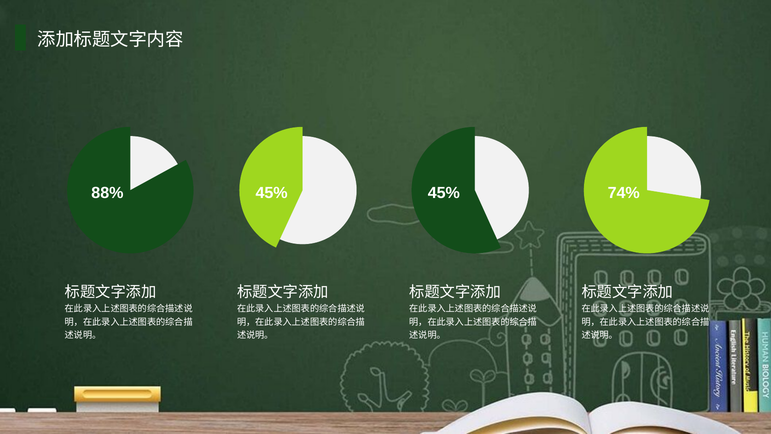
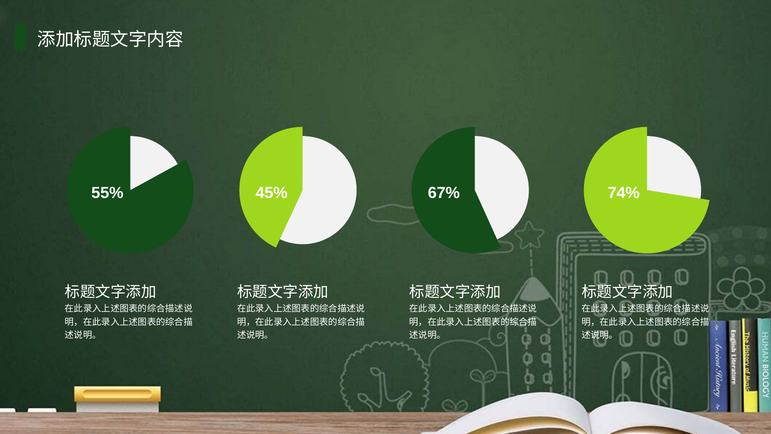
88%: 88% -> 55% (107, 193)
45% 45%: 45% -> 67% (444, 193)
